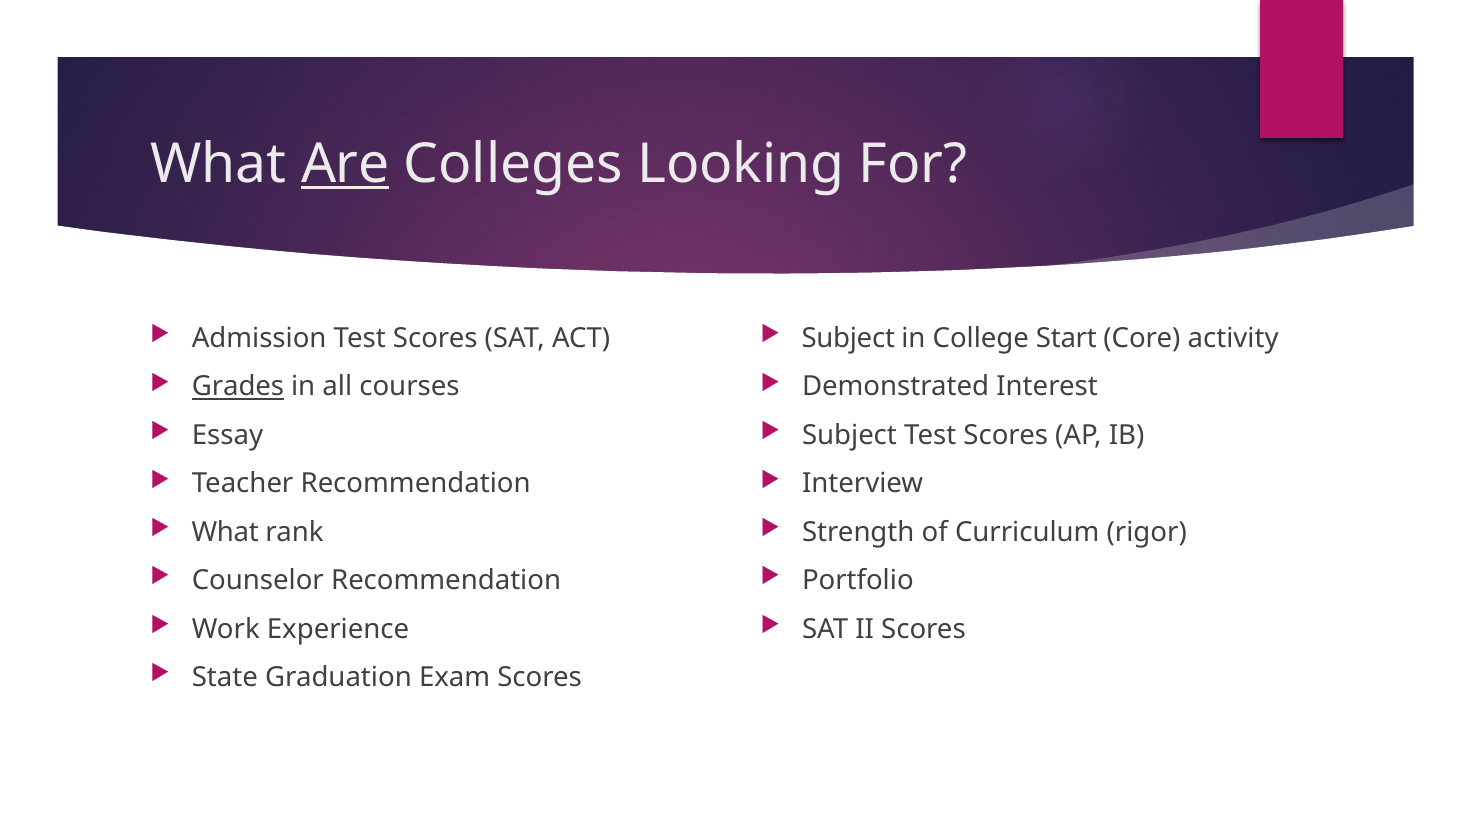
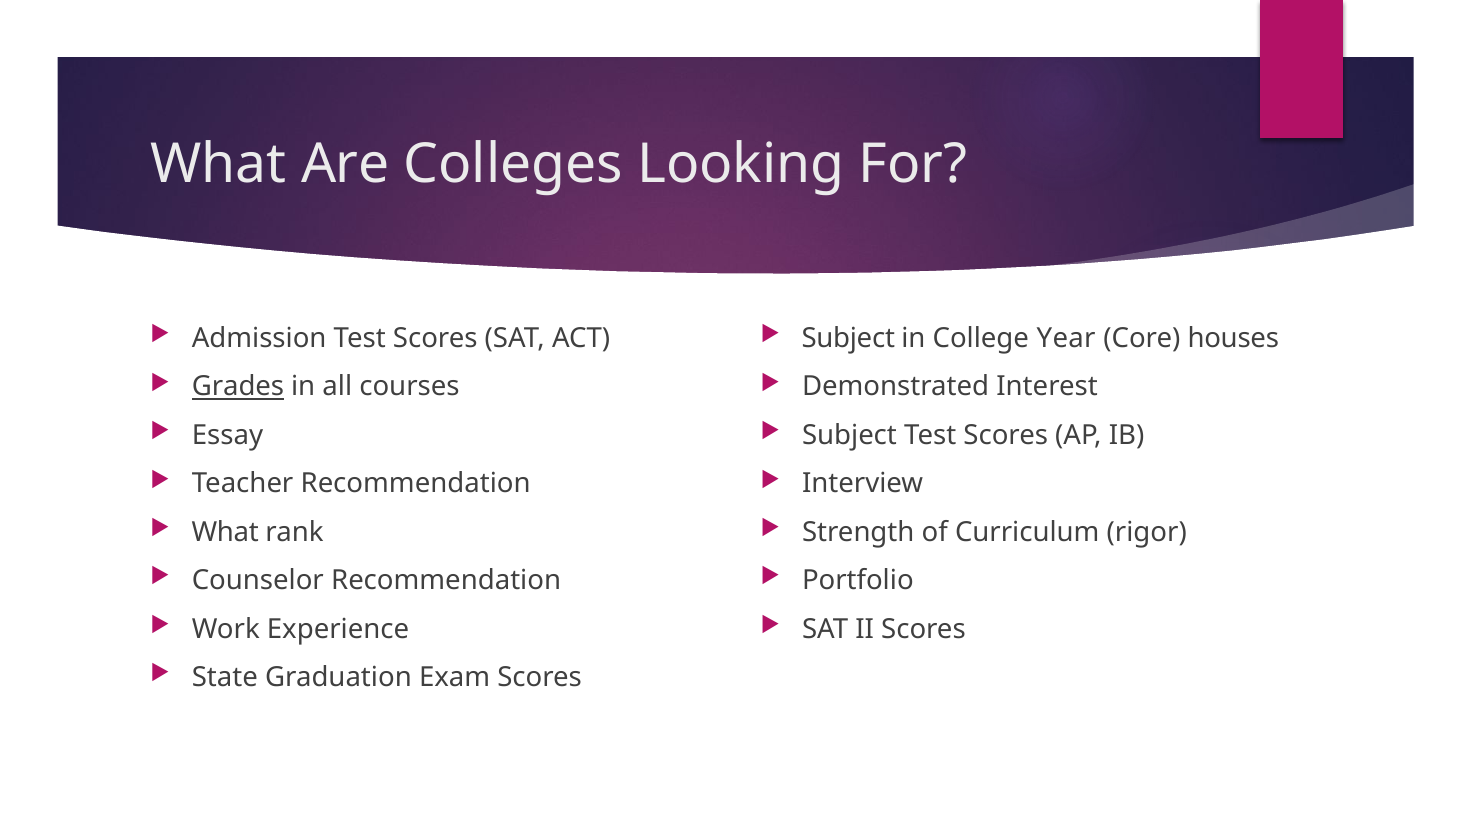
Are underline: present -> none (345, 164)
Start: Start -> Year (1066, 338)
activity: activity -> houses (1233, 338)
